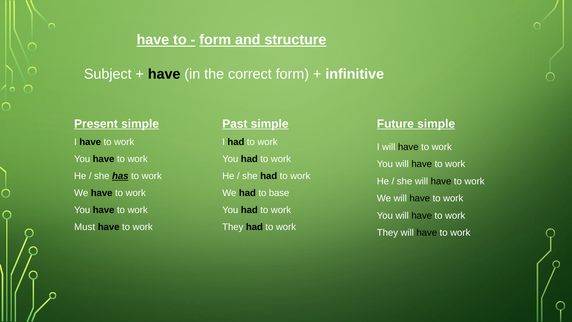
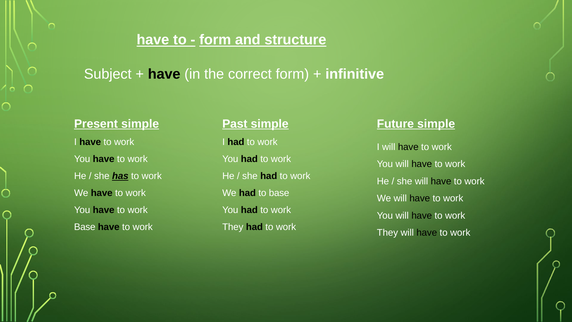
Must: Must -> Base (85, 227)
